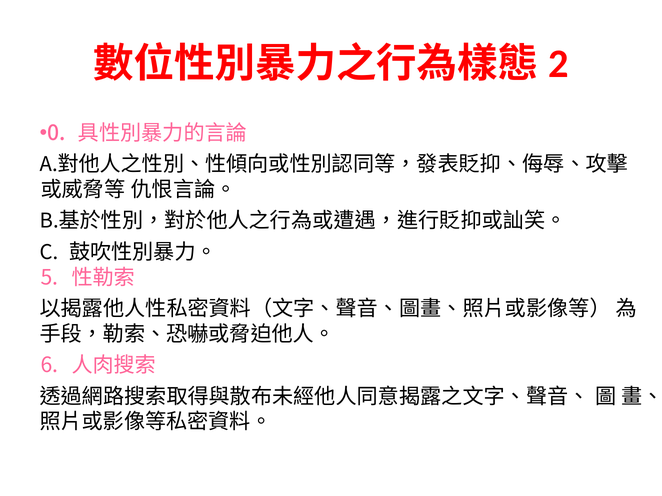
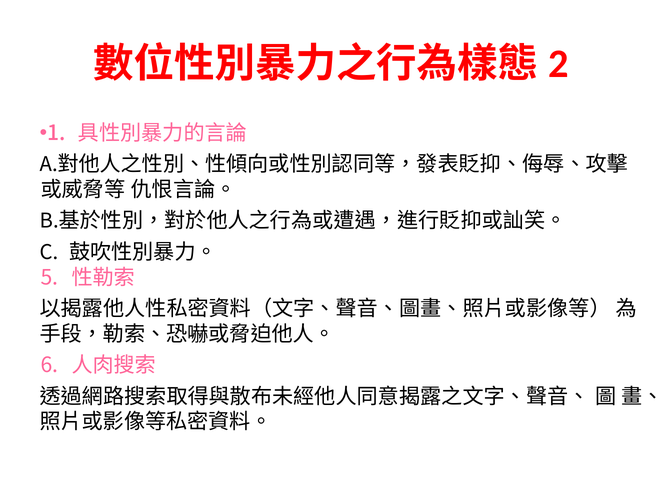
0: 0 -> 1 (56, 133)
